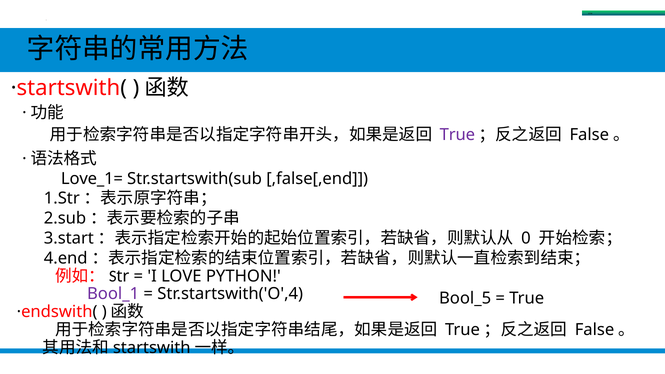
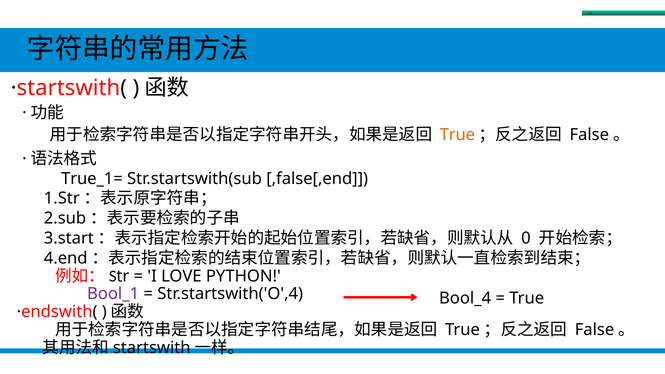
True colour: purple -> orange (457, 135)
Love_1=: Love_1= -> True_1= (92, 179)
Bool_5: Bool_5 -> Bool_4 (465, 298)
